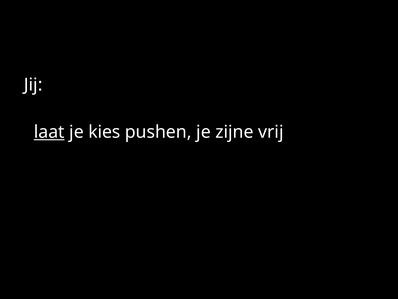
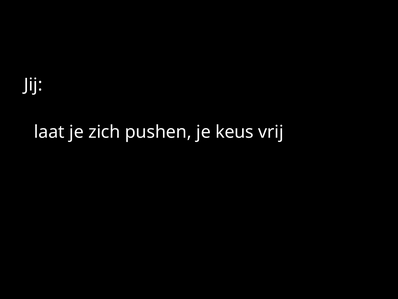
laat underline: present -> none (49, 132)
kies: kies -> zich (104, 132)
zijne: zijne -> keus (235, 132)
